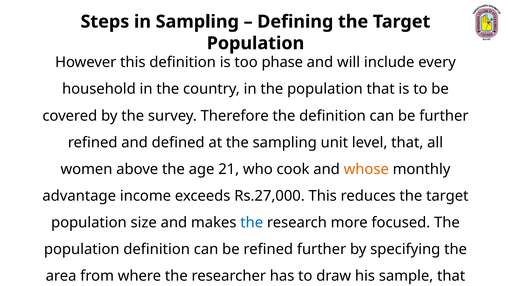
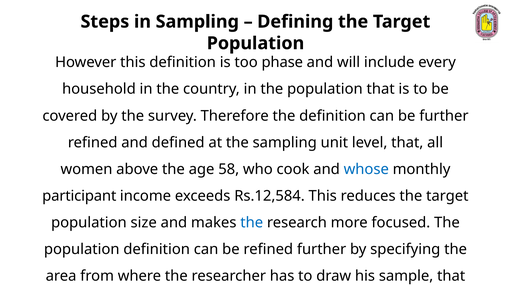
21: 21 -> 58 (229, 169)
whose colour: orange -> blue (366, 169)
advantage: advantage -> participant (79, 196)
Rs.27,000: Rs.27,000 -> Rs.12,584 (269, 196)
